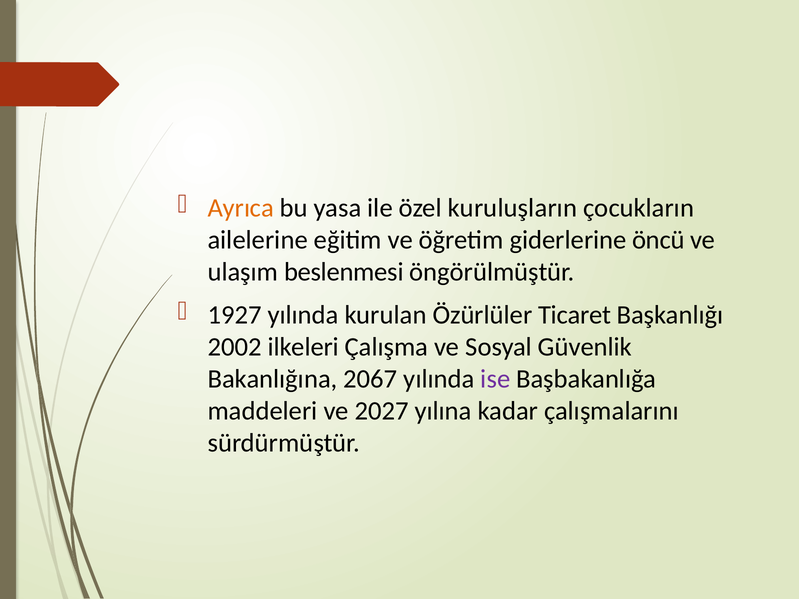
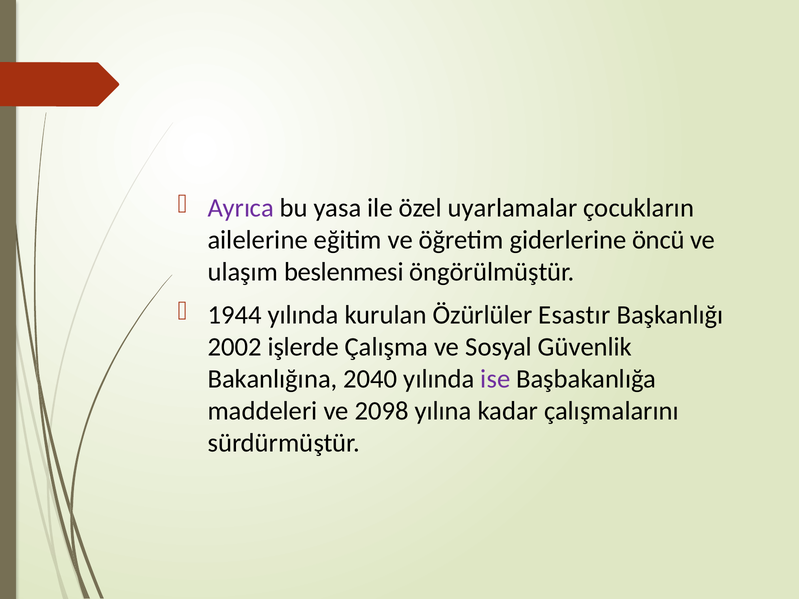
Ayrıca colour: orange -> purple (241, 208)
kuruluşların: kuruluşların -> uyarlamalar (513, 208)
1927: 1927 -> 1944 (235, 315)
Ticaret: Ticaret -> Esastır (574, 315)
ilkeleri: ilkeleri -> işlerde (303, 347)
2067: 2067 -> 2040 (370, 379)
2027: 2027 -> 2098 (382, 411)
